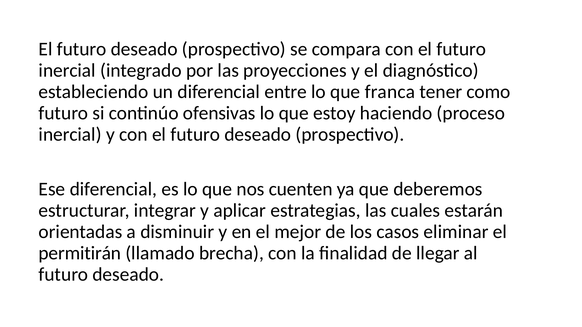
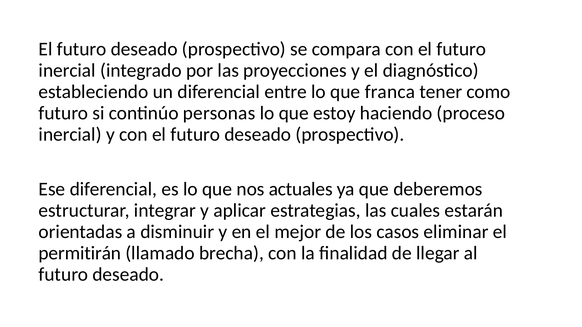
ofensivas: ofensivas -> personas (219, 113)
cuenten: cuenten -> actuales (301, 189)
